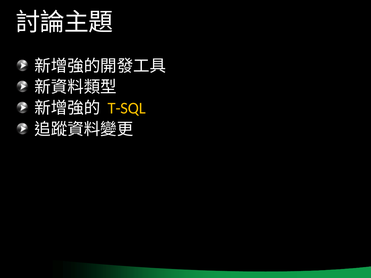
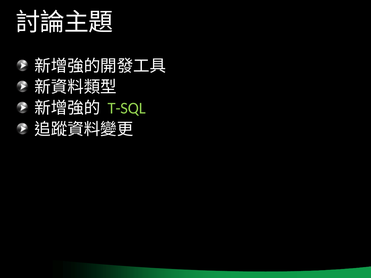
T-SQL colour: yellow -> light green (127, 108)
